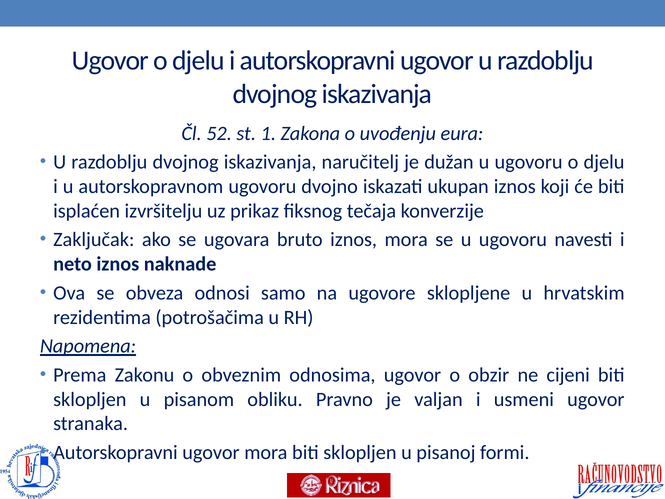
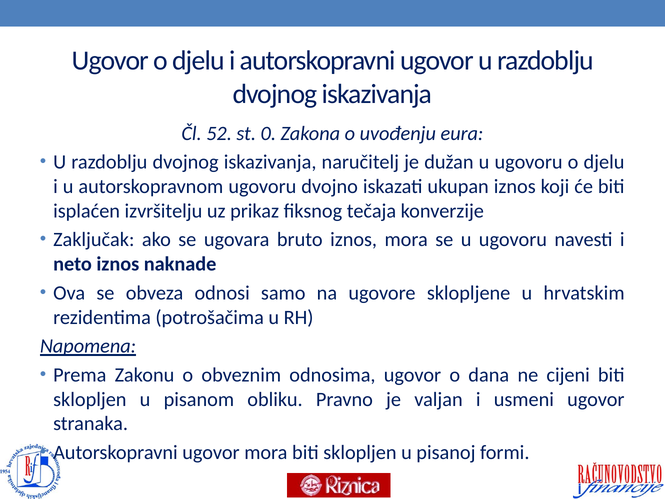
1: 1 -> 0 (268, 133)
obzir: obzir -> dana (489, 375)
